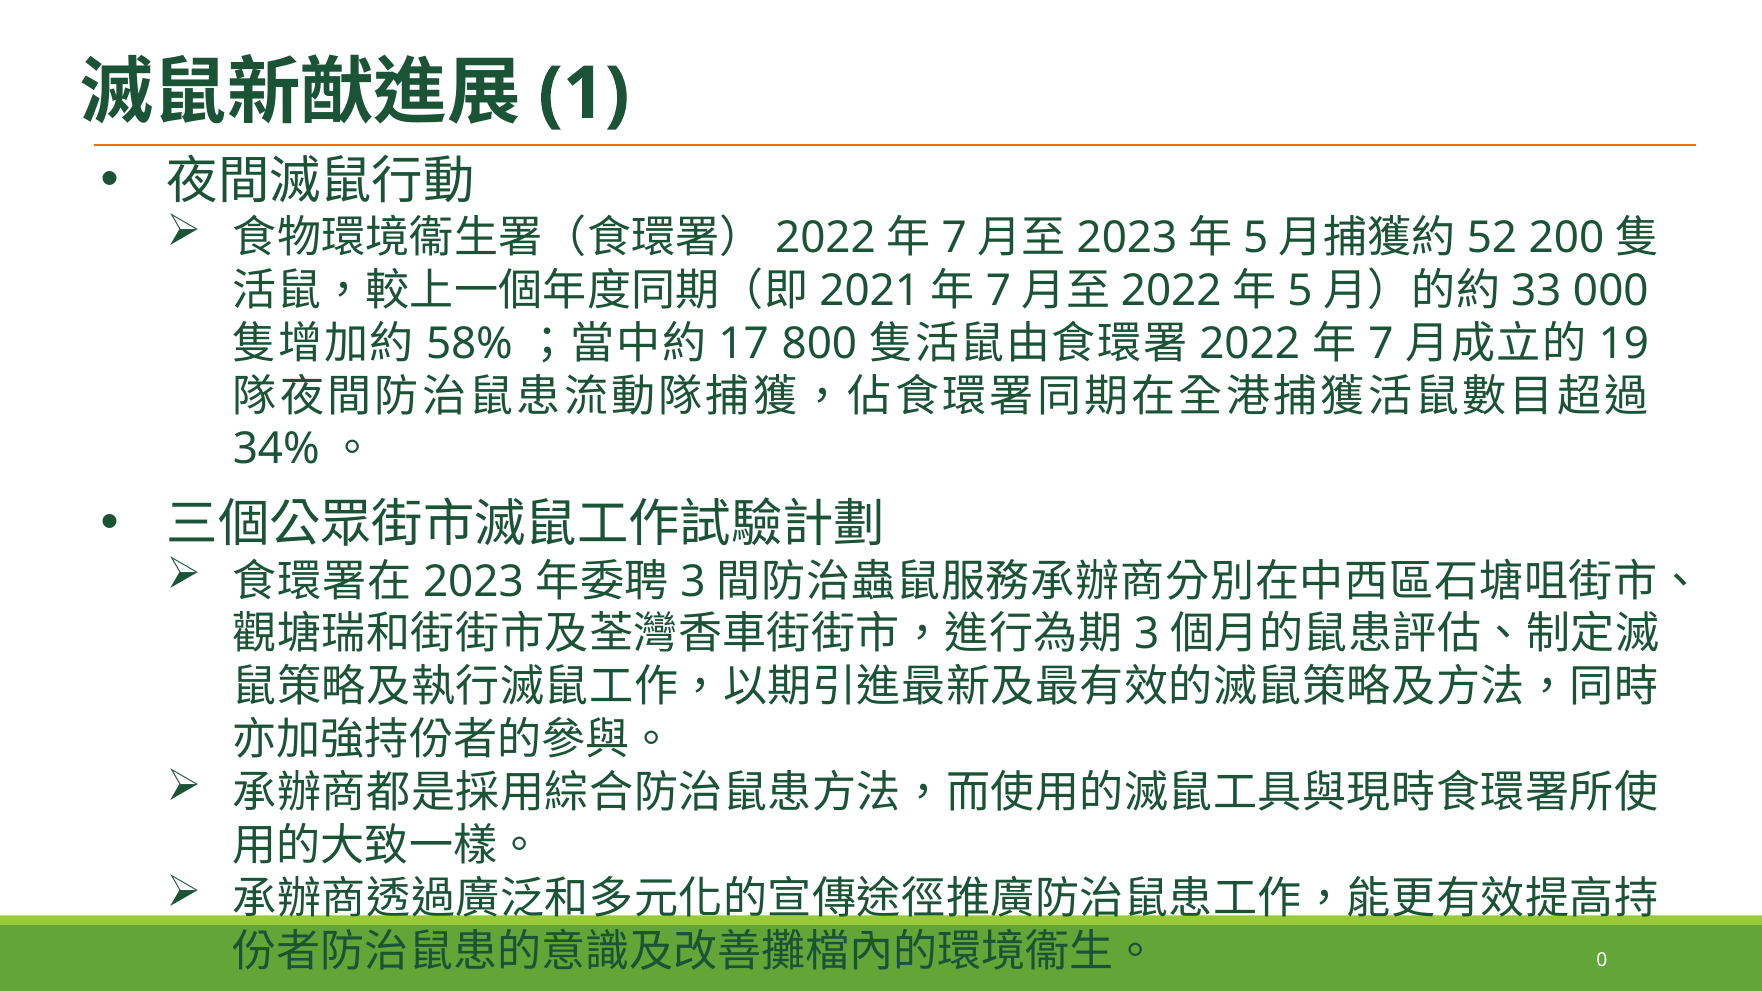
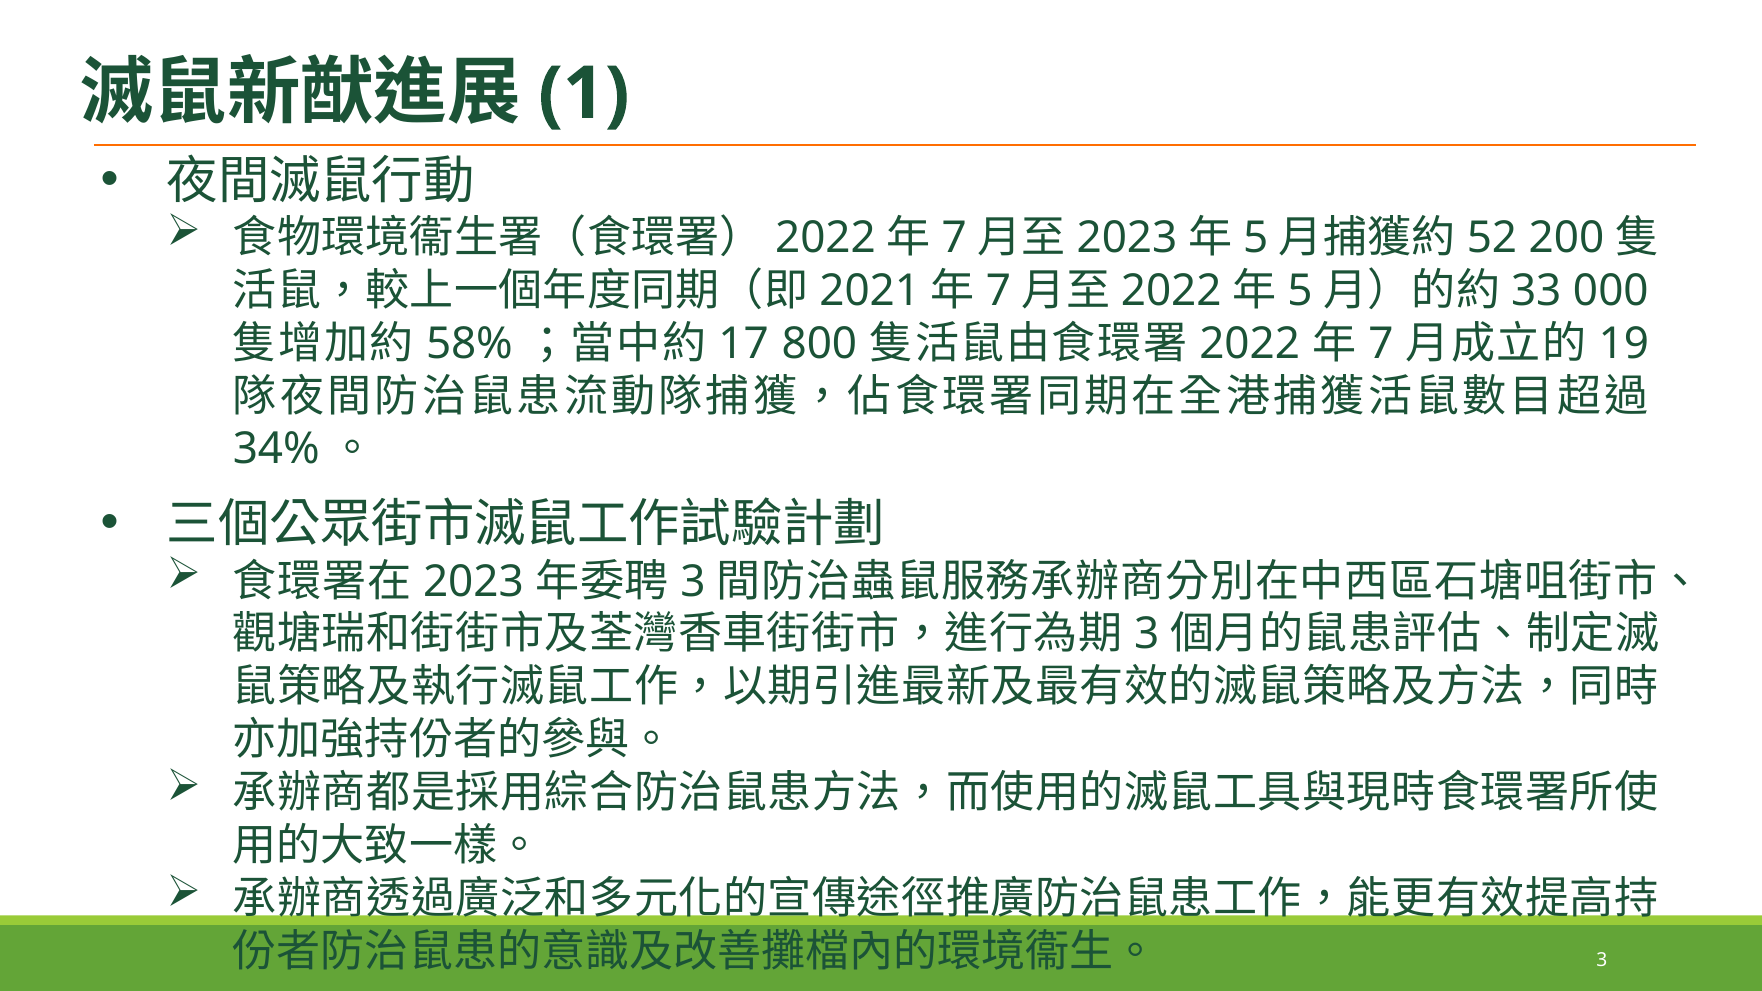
0: 0 -> 3 (1602, 960)
